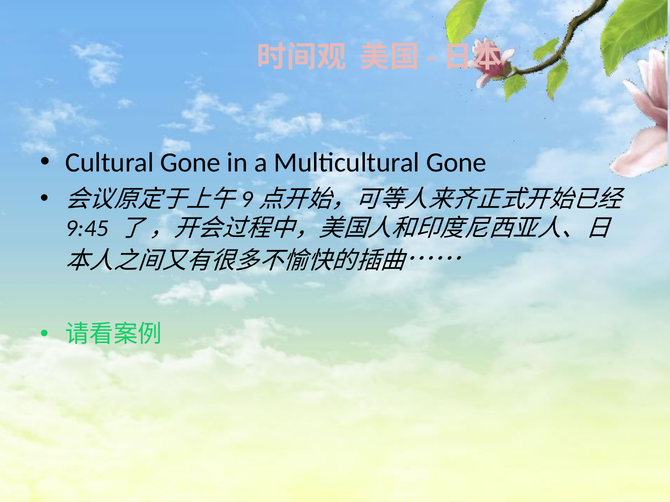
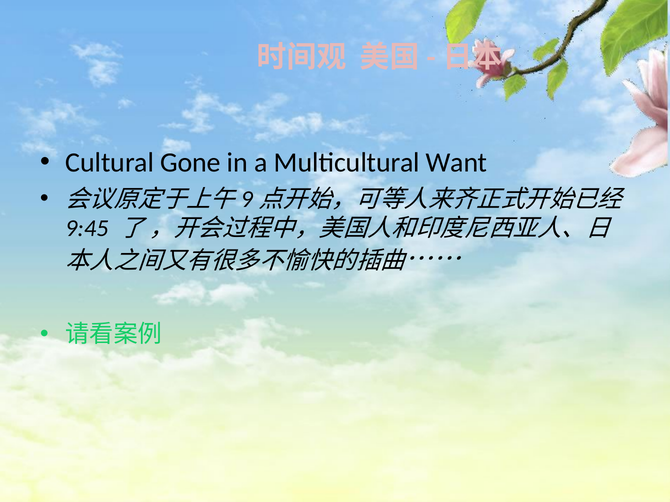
Multicultural Gone: Gone -> Want (457, 163)
